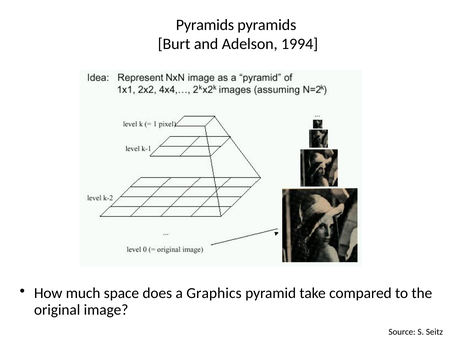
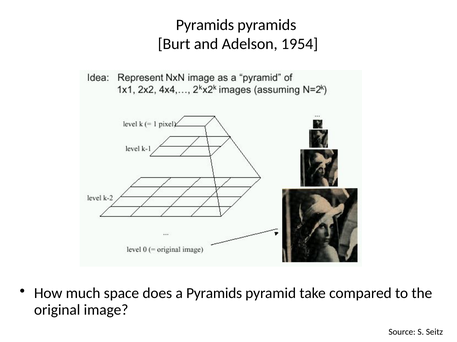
1994: 1994 -> 1954 (300, 44)
a Graphics: Graphics -> Pyramids (214, 294)
